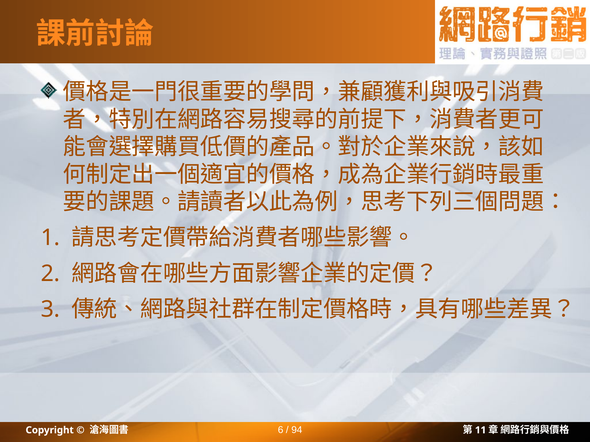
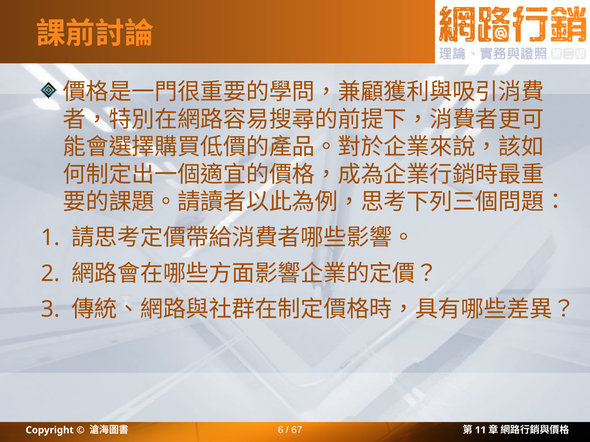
94: 94 -> 67 (297, 431)
